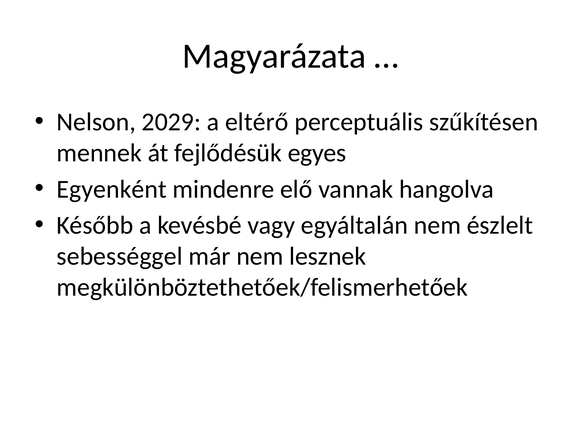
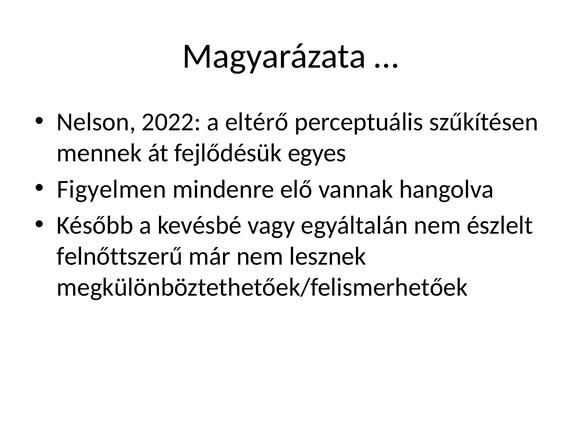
2029: 2029 -> 2022 (171, 122)
Egyenként: Egyenként -> Figyelmen (112, 189)
sebességgel: sebességgel -> felnőttszerű (120, 256)
